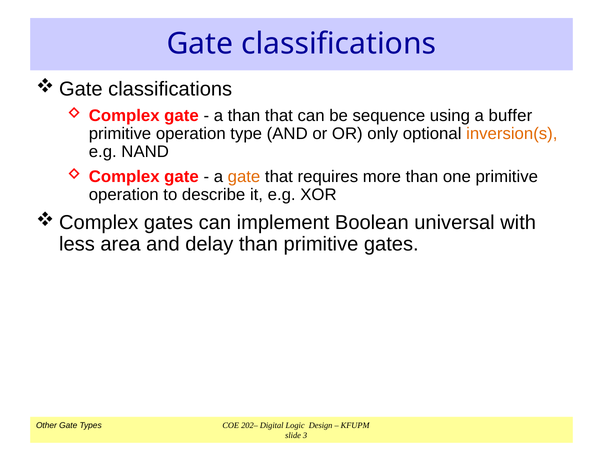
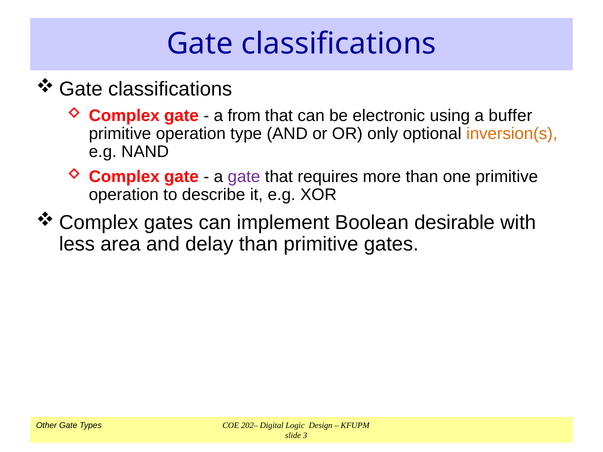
a than: than -> from (244, 116)
sequence: sequence -> electronic (389, 116)
gate colour: orange -> purple (244, 177)
universal: universal -> desirable (455, 223)
